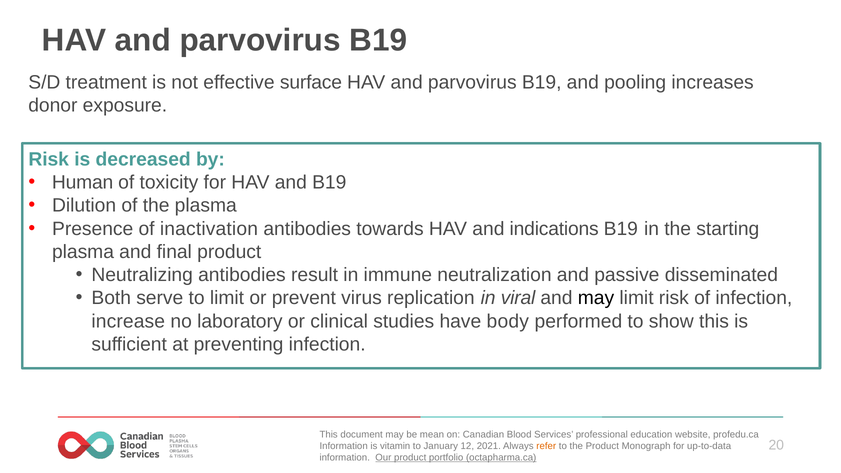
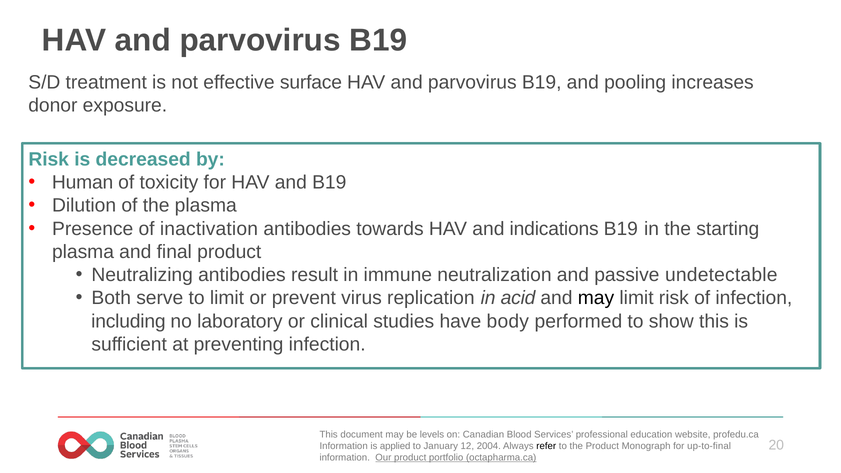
disseminated: disseminated -> undetectable (721, 275)
viral: viral -> acid (518, 298)
increase: increase -> including (128, 321)
mean: mean -> levels (432, 435)
vitamin: vitamin -> applied (395, 446)
2021: 2021 -> 2004 (489, 446)
refer colour: orange -> black (546, 446)
up-to-data: up-to-data -> up-to-final (709, 446)
